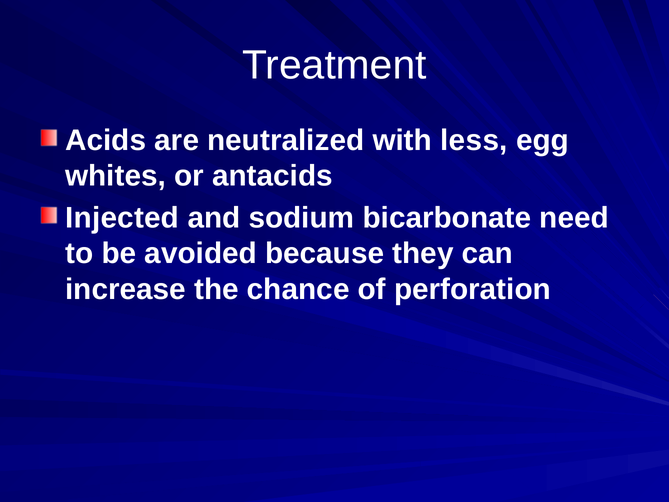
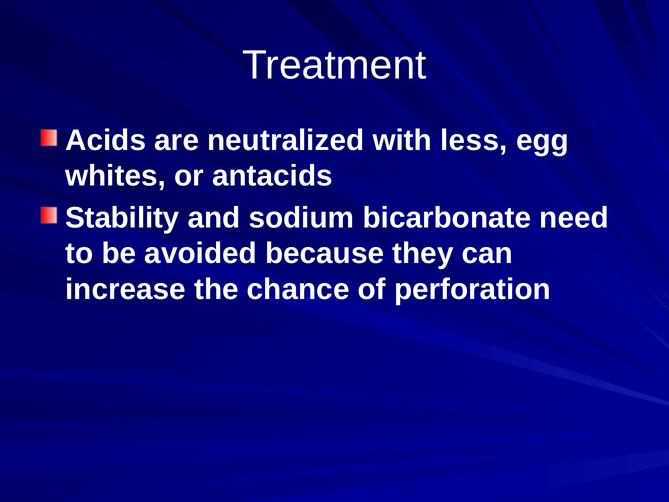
Injected: Injected -> Stability (122, 218)
